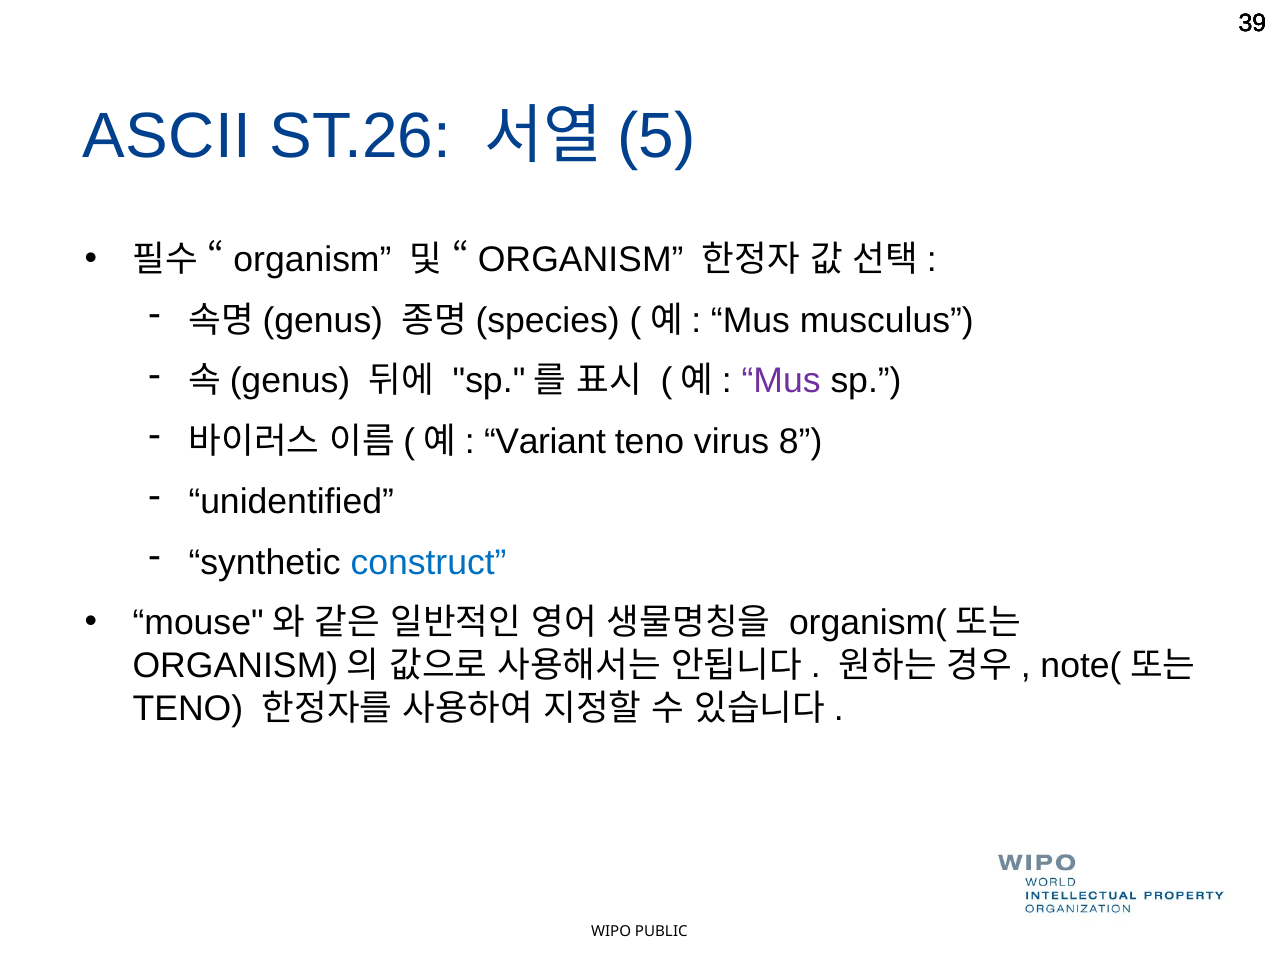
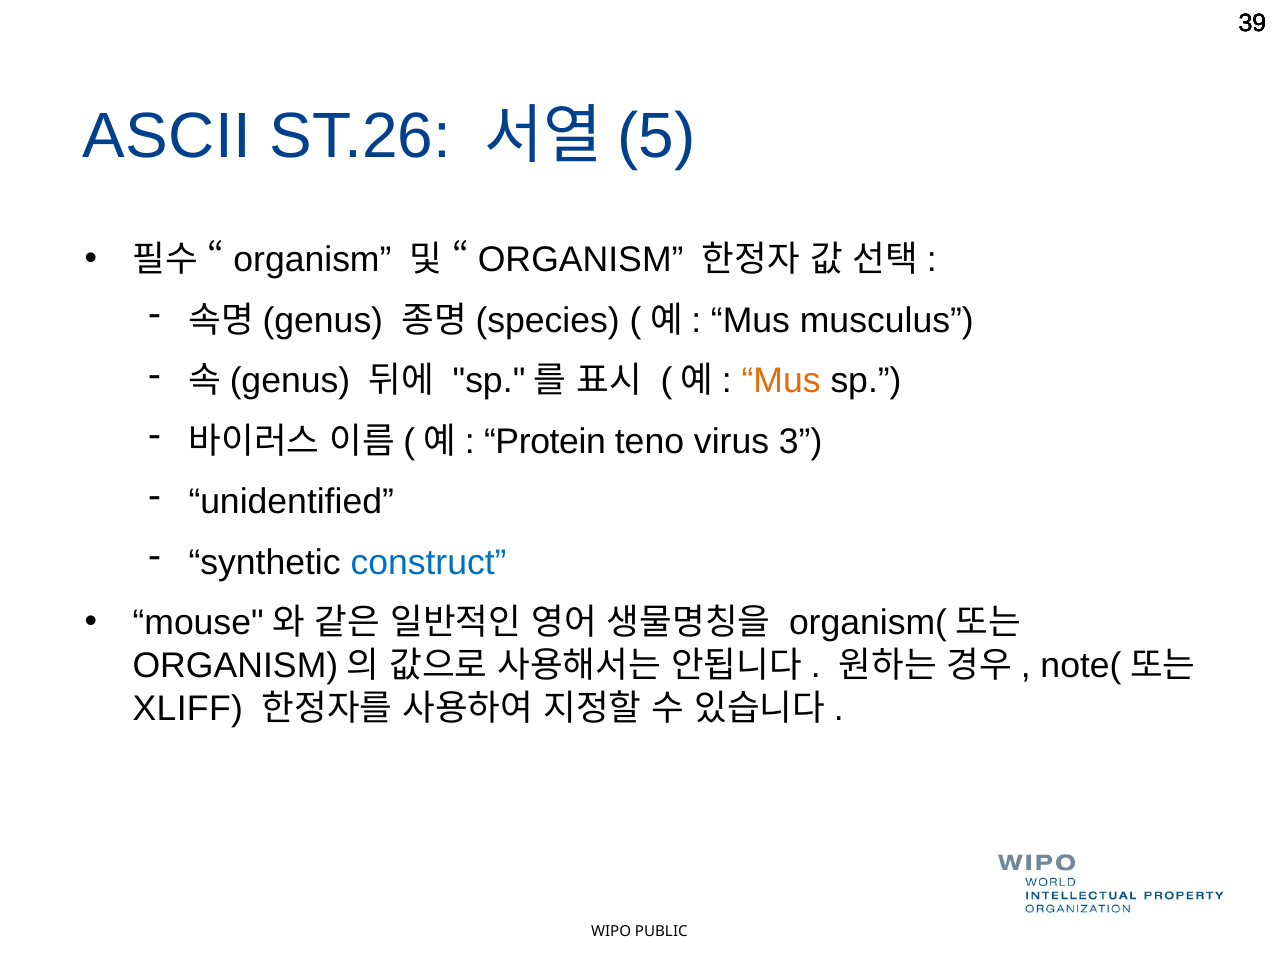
Mus colour: purple -> orange (781, 381)
Variant: Variant -> Protein (545, 441)
8: 8 -> 3 (801, 441)
TENO: TENO -> XLIFF (188, 708)
